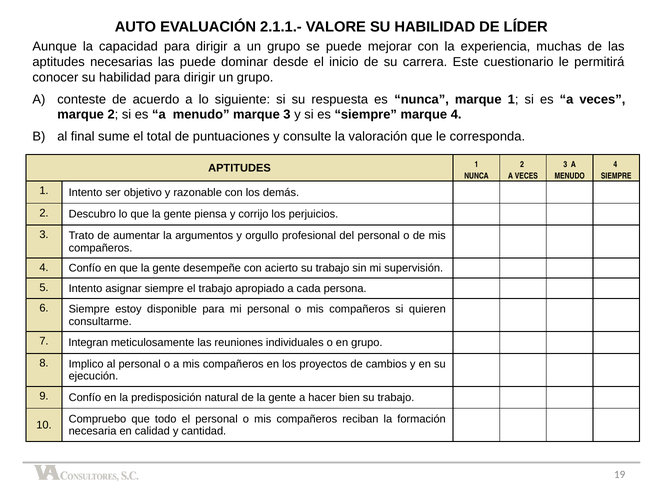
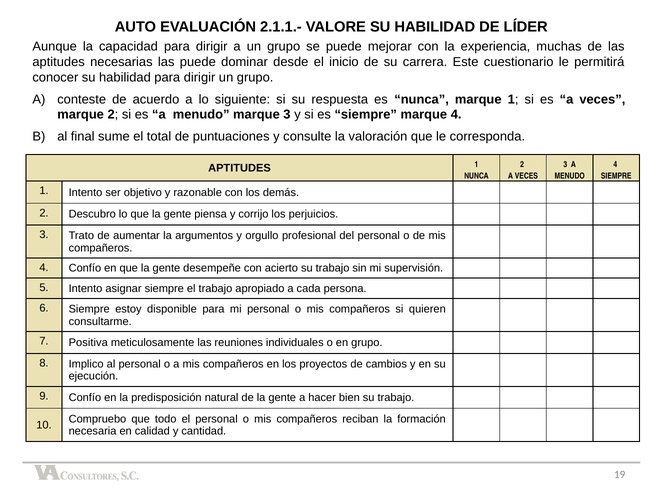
Integran: Integran -> Positiva (88, 343)
